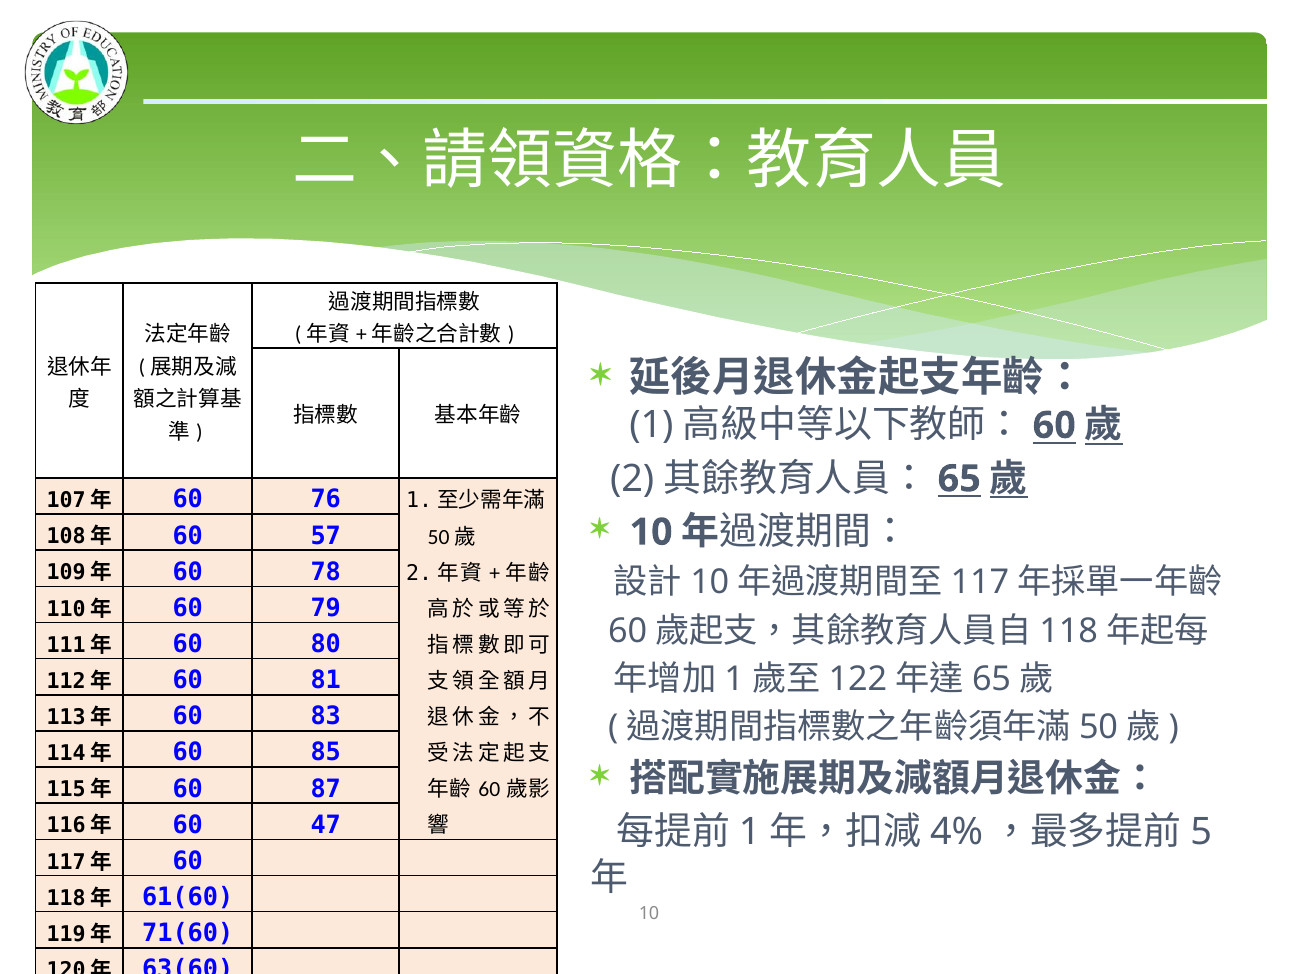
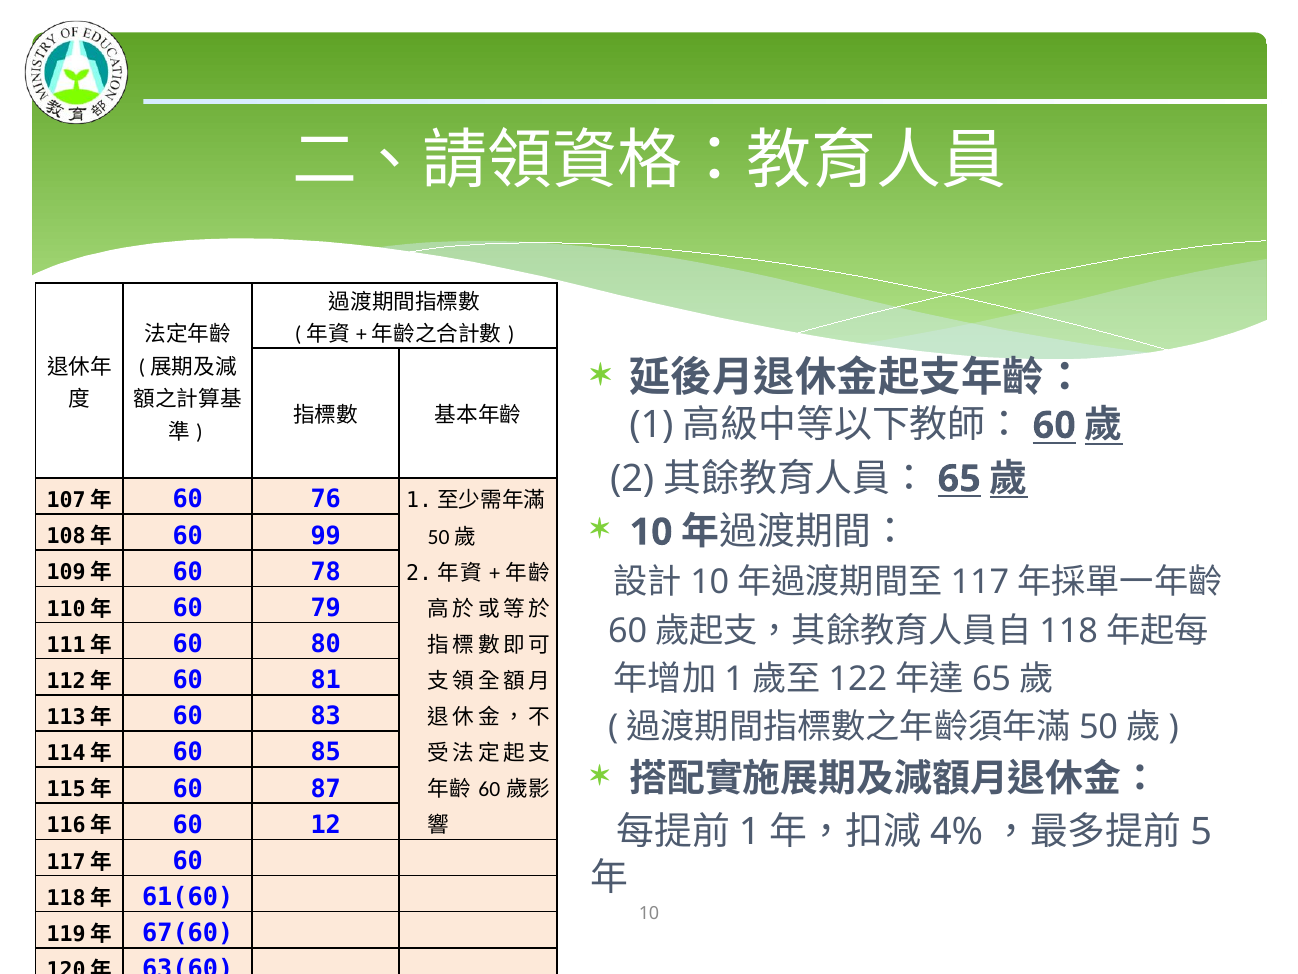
57: 57 -> 99 (326, 535)
47: 47 -> 12 (326, 824)
71(60: 71(60 -> 67(60 (188, 933)
